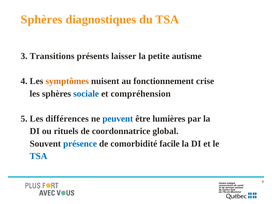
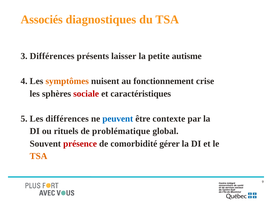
Sphères: Sphères -> Associés (42, 20)
3 Transitions: Transitions -> Différences (52, 56)
sociale colour: blue -> red (86, 94)
compréhension: compréhension -> caractéristiques (141, 94)
lumières: lumières -> contexte (169, 119)
coordonnatrice: coordonnatrice -> problématique (121, 131)
présence colour: blue -> red (80, 144)
facile: facile -> gérer (170, 144)
TSA colour: blue -> orange (39, 156)
